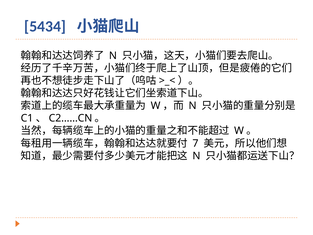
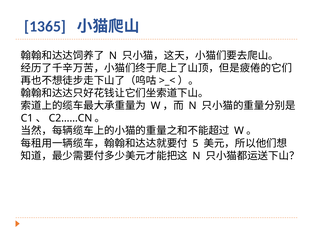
5434: 5434 -> 1365 (45, 26)
7: 7 -> 5 (195, 143)
